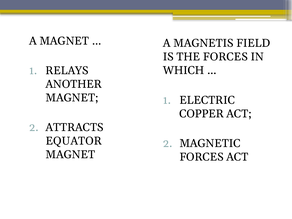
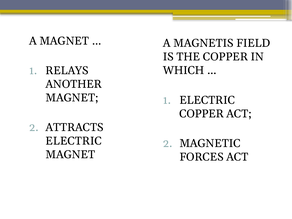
THE FORCES: FORCES -> COPPER (225, 57)
EQUATOR: EQUATOR -> ELECTRIC (74, 141)
